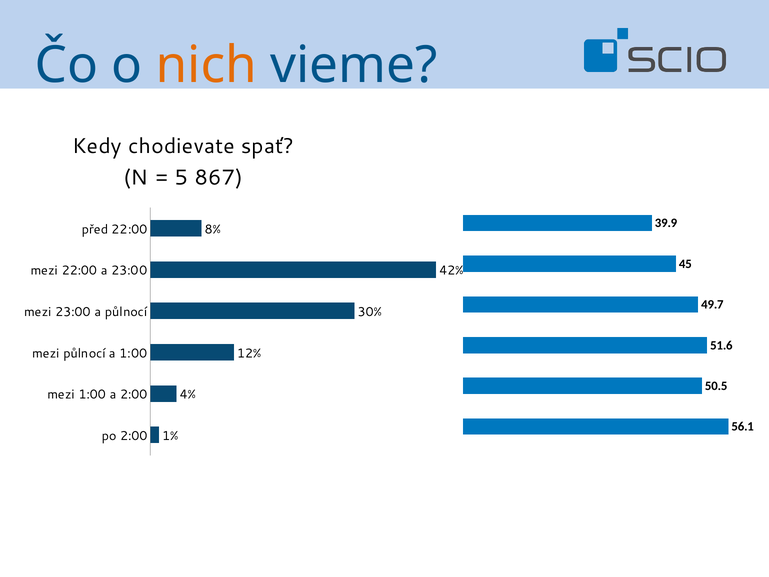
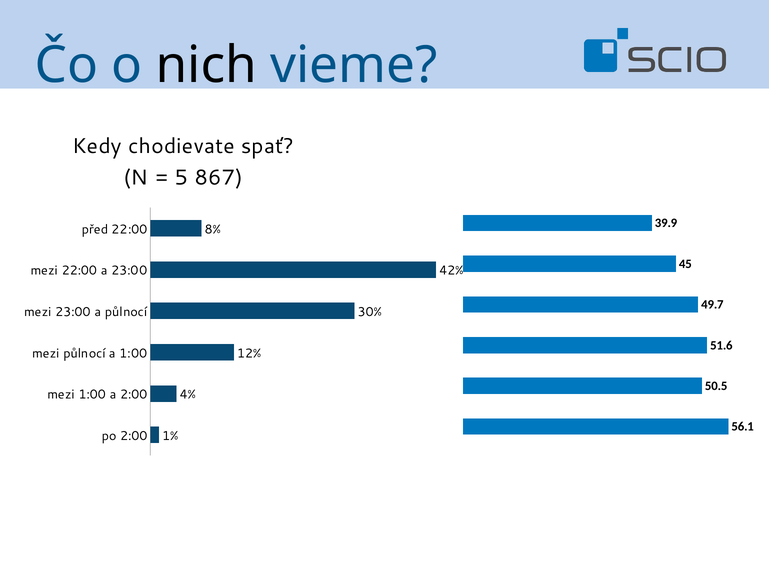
nich colour: orange -> black (206, 65)
